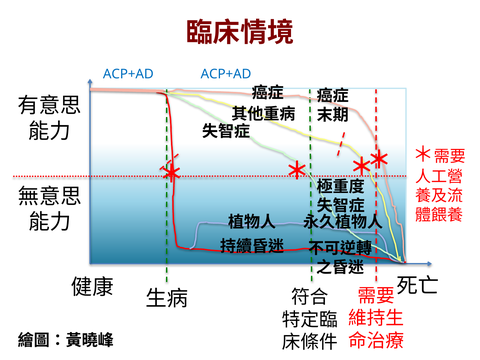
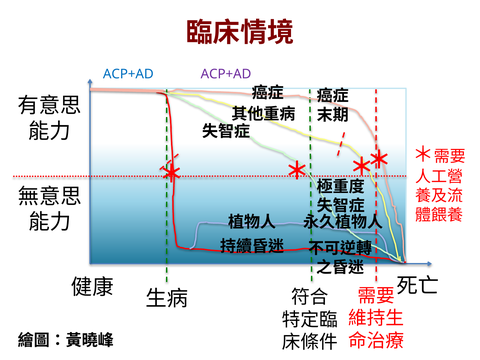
ACP+AD colour: blue -> purple (226, 74)
